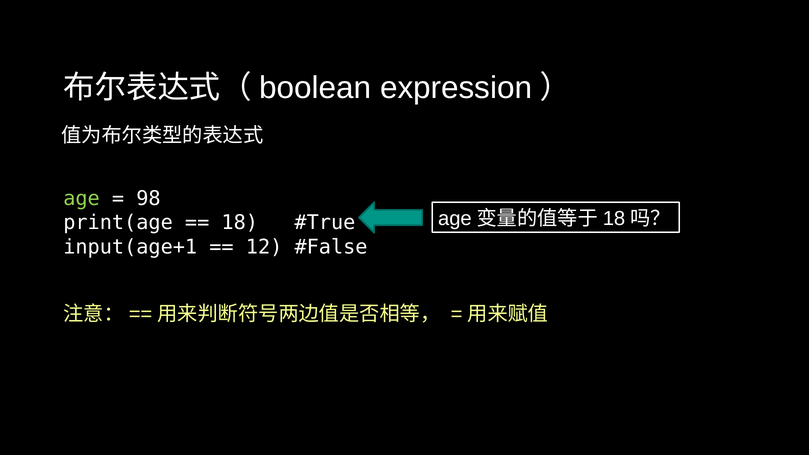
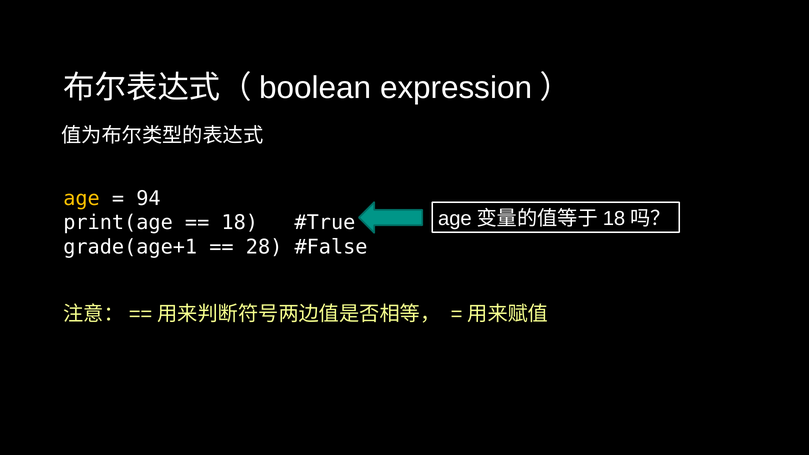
age colour: light green -> yellow (81, 199)
98: 98 -> 94 (148, 199)
input(age+1: input(age+1 -> grade(age+1 (130, 247)
12: 12 -> 28 (264, 247)
